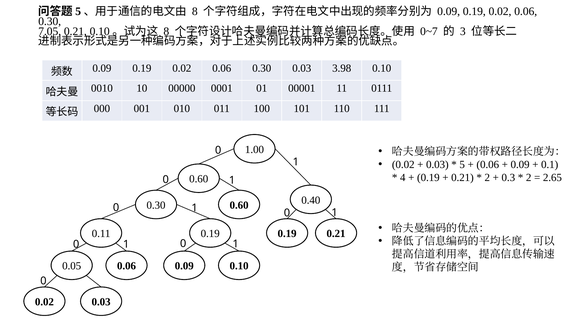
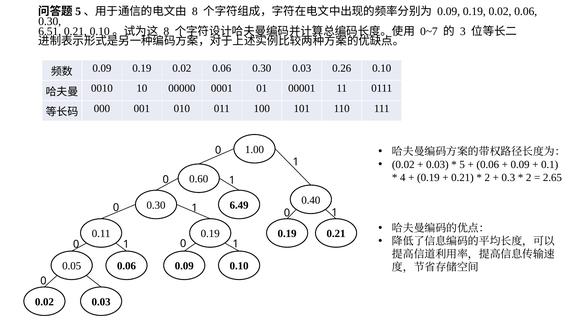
7.05: 7.05 -> 6.51 (50, 31)
3.98: 3.98 -> 0.26 (342, 68)
0.60: 0.60 -> 6.49 (239, 205)
